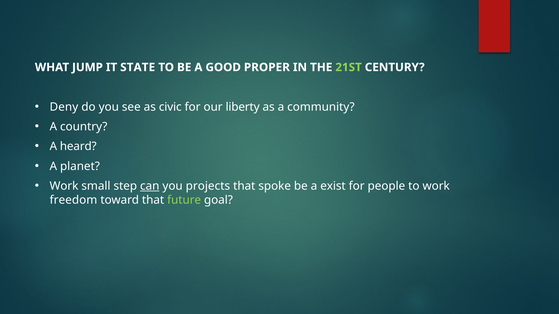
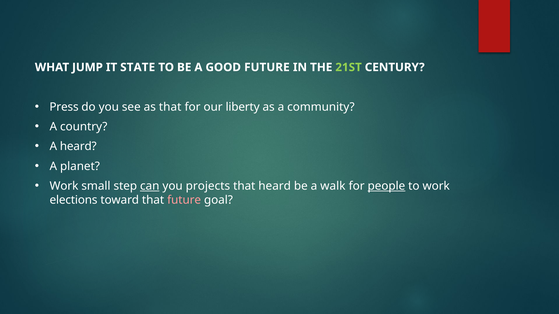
GOOD PROPER: PROPER -> FUTURE (267, 67)
Deny: Deny -> Press (64, 107)
as civic: civic -> that (170, 107)
that spoke: spoke -> heard (275, 186)
exist: exist -> walk (333, 186)
people underline: none -> present (386, 186)
freedom: freedom -> elections (74, 200)
future colour: light green -> pink (184, 200)
